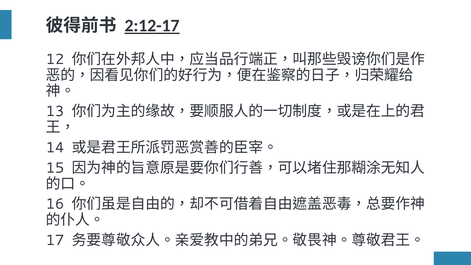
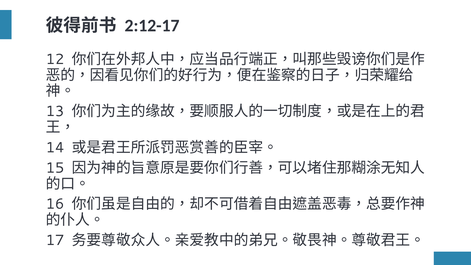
2:12-17 underline: present -> none (152, 26)
